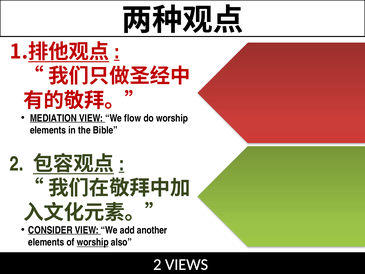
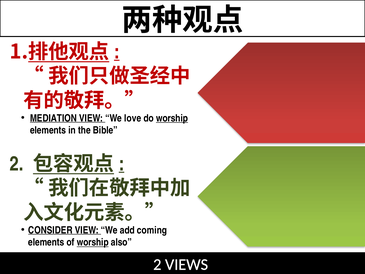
flow: flow -> love (133, 118)
worship underline: none -> present (172, 118)
another: another -> coming (152, 230)
